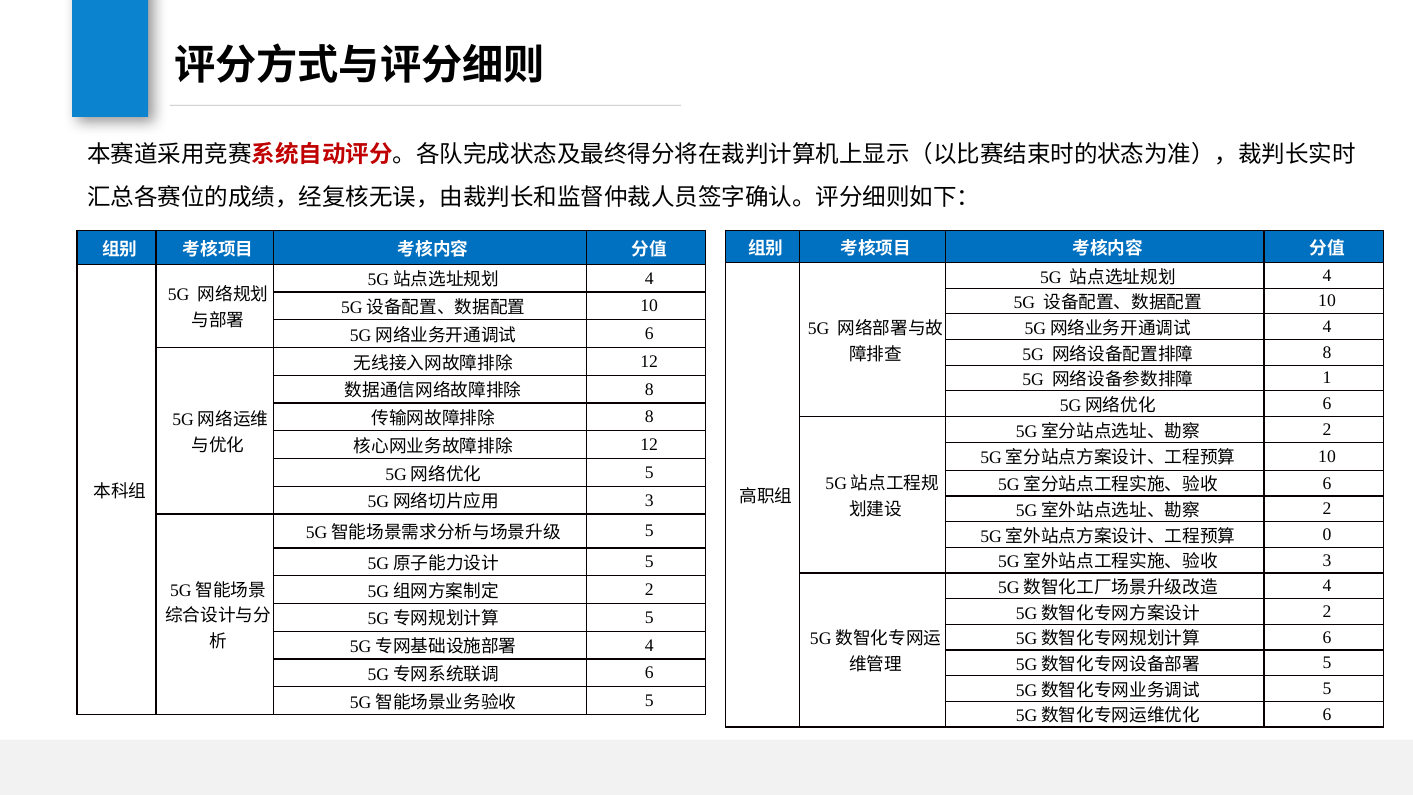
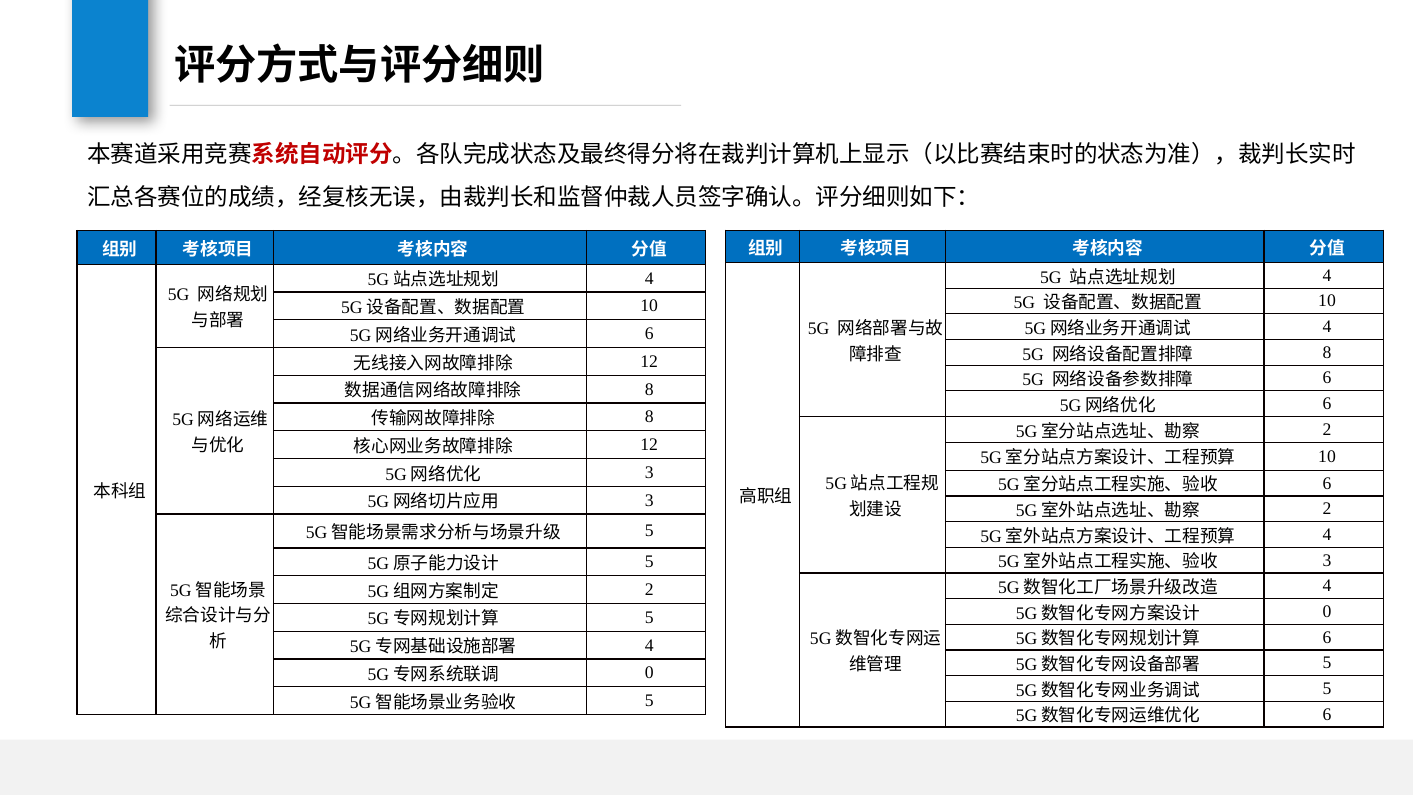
1: 1 -> 6 (1327, 378)
5: 5 -> 3 (649, 472)
0: 0 -> 4 (1327, 534)
2: 2 -> 0 (1327, 611)
6: 6 -> 0 (649, 673)
